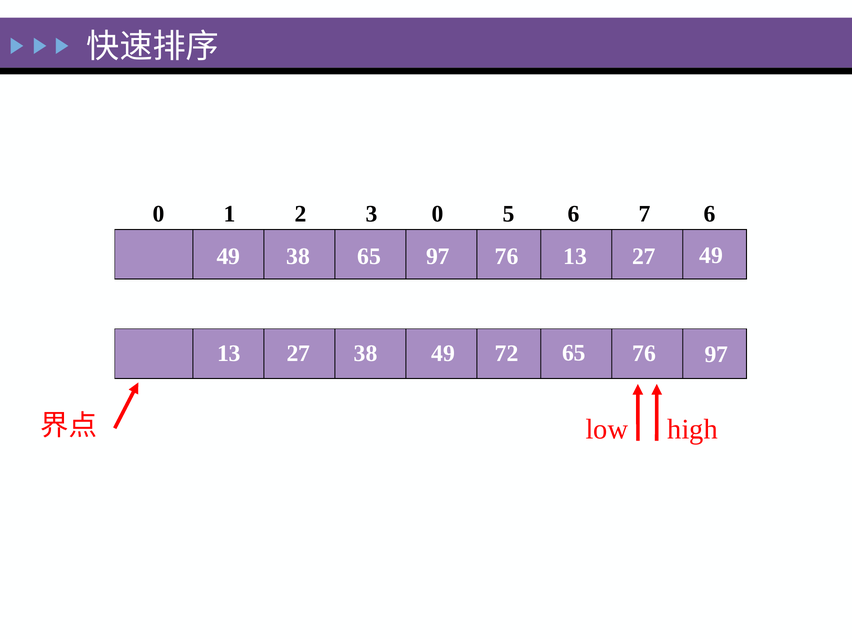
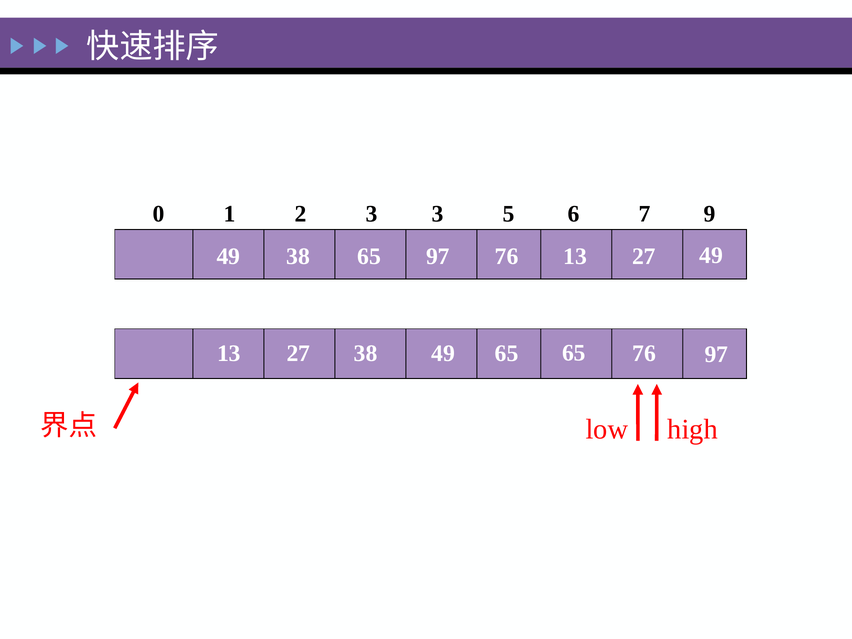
3 0: 0 -> 3 (438, 214)
7 6: 6 -> 9 (710, 214)
27 72: 72 -> 65 (507, 353)
